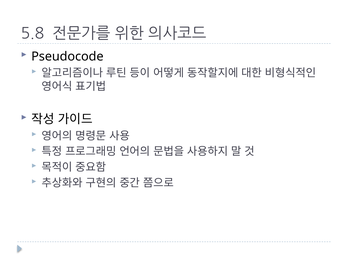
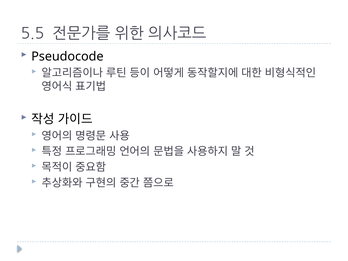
5.8: 5.8 -> 5.5 (33, 34)
